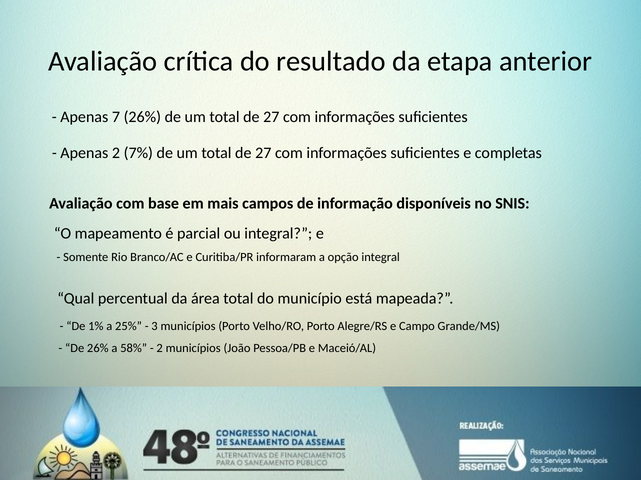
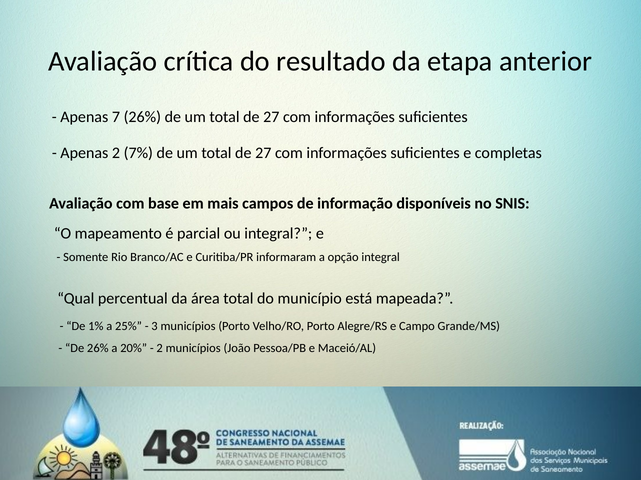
58%: 58% -> 20% (134, 349)
